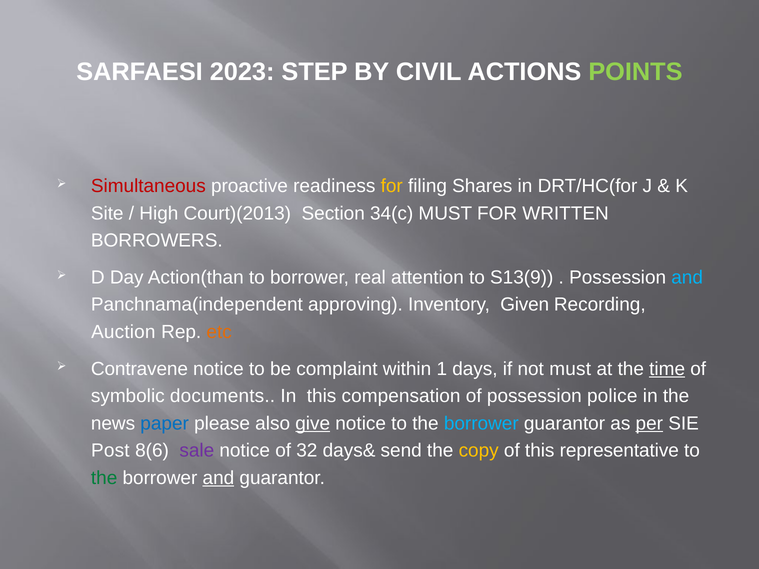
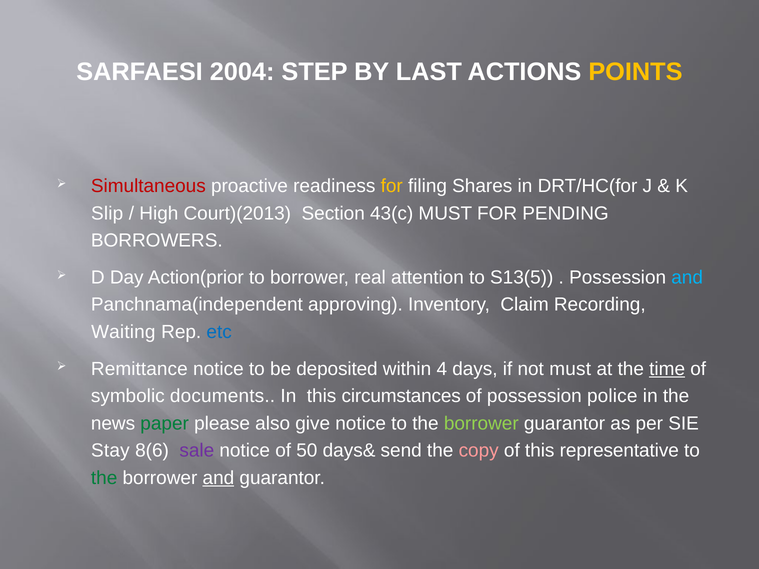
2023: 2023 -> 2004 (242, 72)
CIVIL: CIVIL -> LAST (429, 72)
POINTS colour: light green -> yellow (635, 72)
Site: Site -> Slip (107, 213)
34(c: 34(c -> 43(c (392, 213)
WRITTEN: WRITTEN -> PENDING (566, 213)
Action(than: Action(than -> Action(prior (196, 278)
S13(9: S13(9 -> S13(5 (522, 278)
Given: Given -> Claim (525, 305)
Auction: Auction -> Waiting (123, 332)
etc colour: orange -> blue (219, 332)
Contravene: Contravene -> Remittance (139, 369)
complaint: complaint -> deposited (337, 369)
1: 1 -> 4 (442, 369)
compensation: compensation -> circumstances (401, 396)
paper colour: blue -> green (165, 424)
give underline: present -> none (313, 424)
borrower colour: light blue -> light green (481, 424)
per underline: present -> none (649, 424)
Post: Post -> Stay (110, 451)
32: 32 -> 50 (307, 451)
copy colour: yellow -> pink (479, 451)
